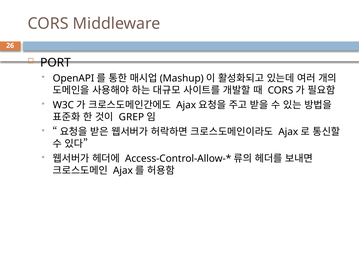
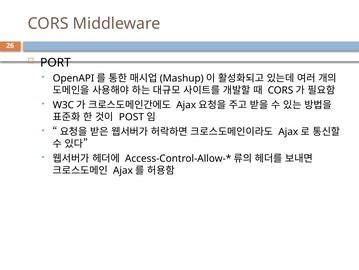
GREP: GREP -> POST (131, 117)
